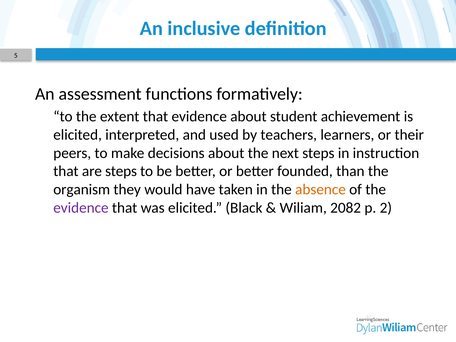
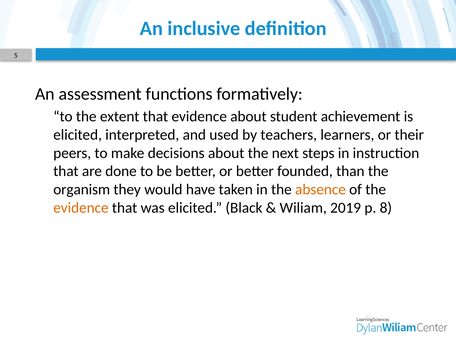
are steps: steps -> done (121, 171)
evidence colour: purple -> orange (81, 208)
2082: 2082 -> 2019 (346, 208)
2: 2 -> 8 (386, 208)
